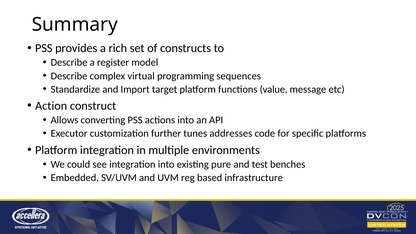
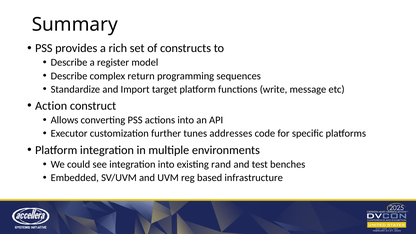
virtual: virtual -> return (141, 76)
value: value -> write (274, 89)
pure: pure -> rand (221, 164)
